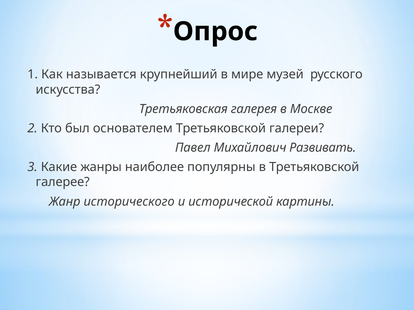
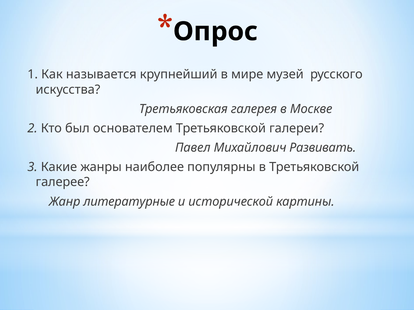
исторического: исторического -> литературные (129, 202)
